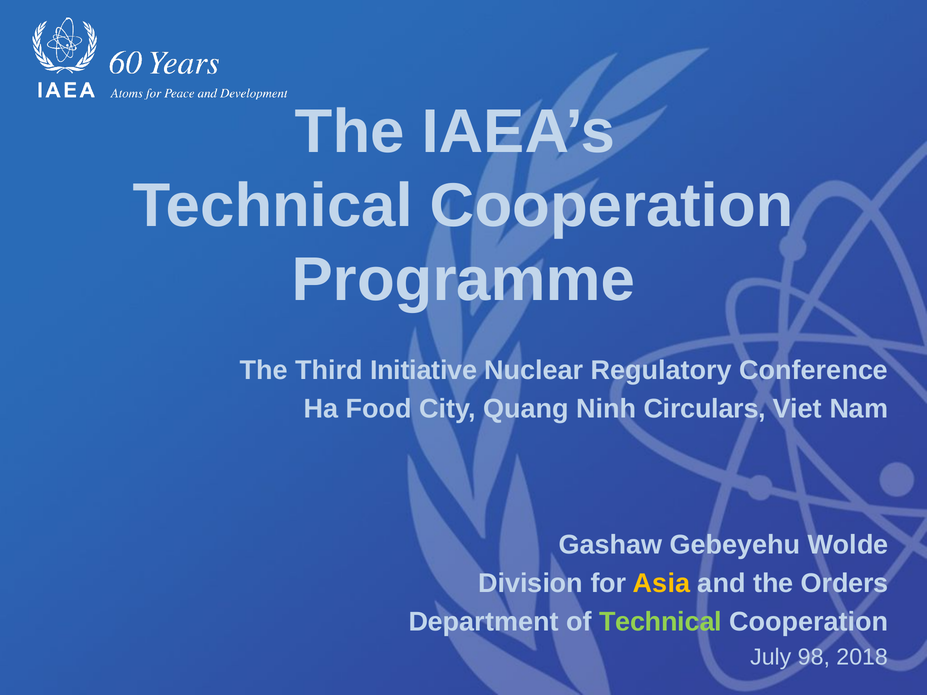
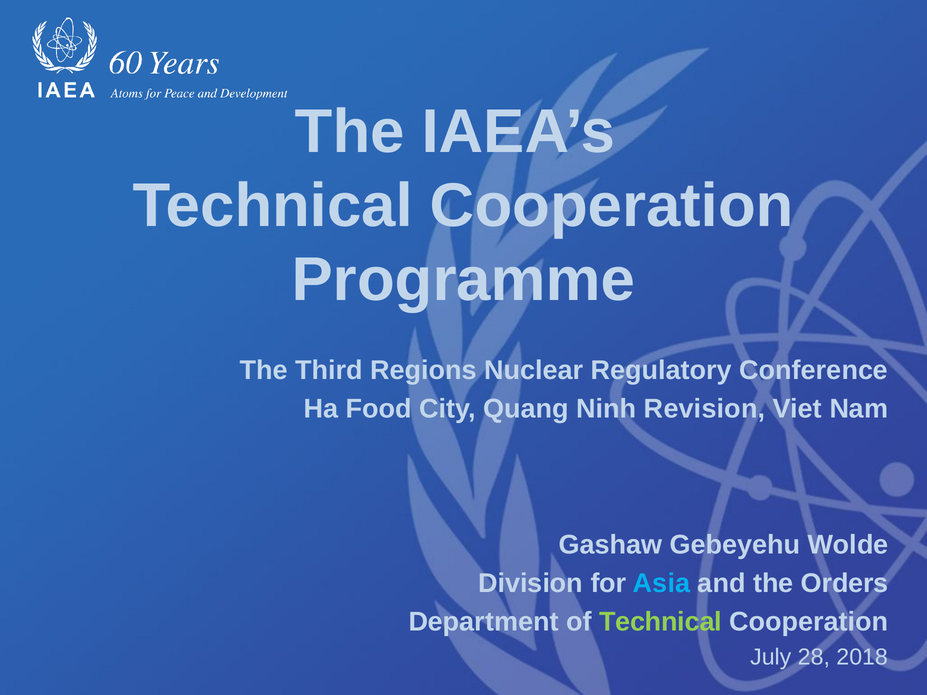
Initiative: Initiative -> Regions (423, 370)
Circulars: Circulars -> Revision (705, 409)
Asia colour: yellow -> light blue (662, 584)
98: 98 -> 28 (814, 657)
